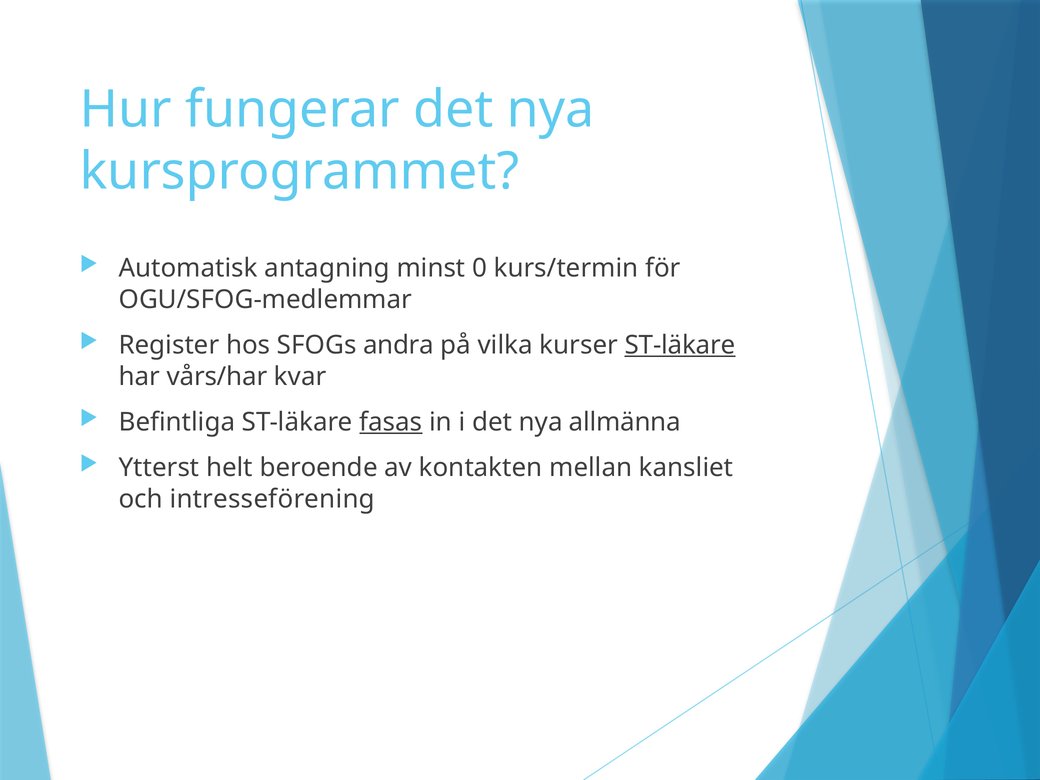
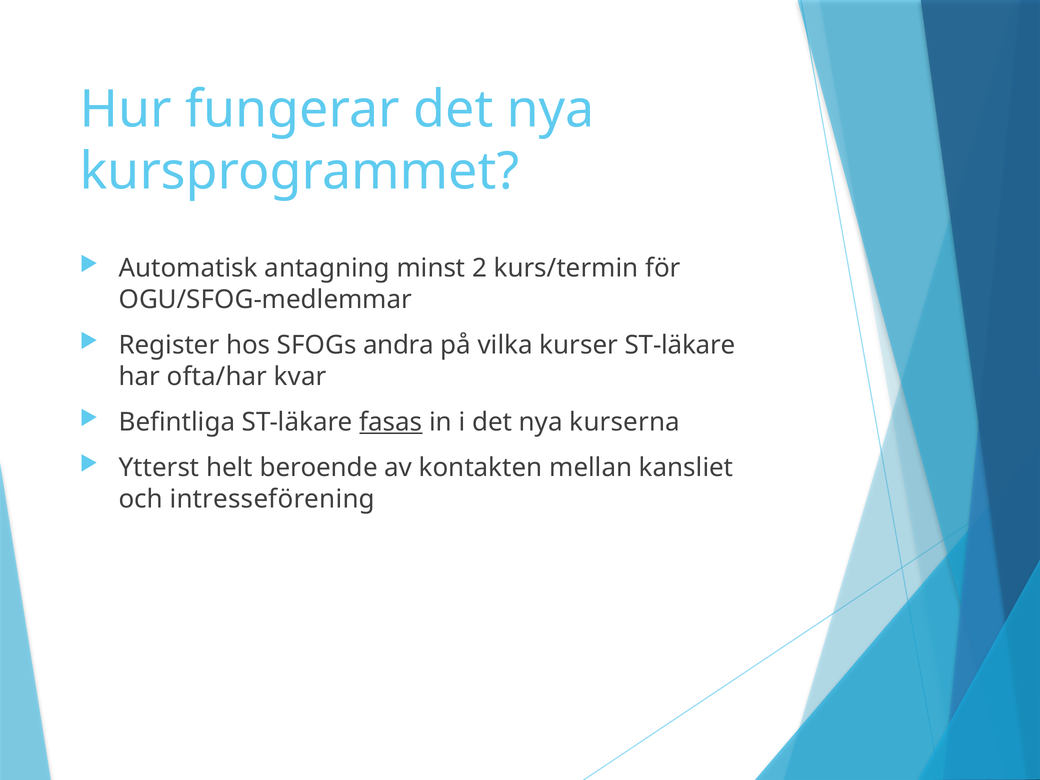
0: 0 -> 2 (480, 268)
ST-läkare underline: present -> none (680, 345)
vårs/har: vårs/har -> ofta/har (217, 376)
allmänna: allmänna -> kurserna (625, 422)
